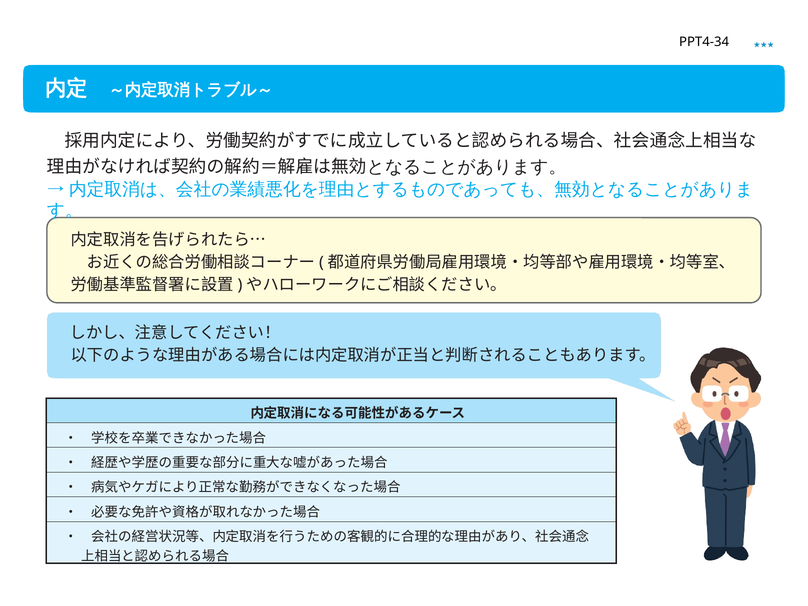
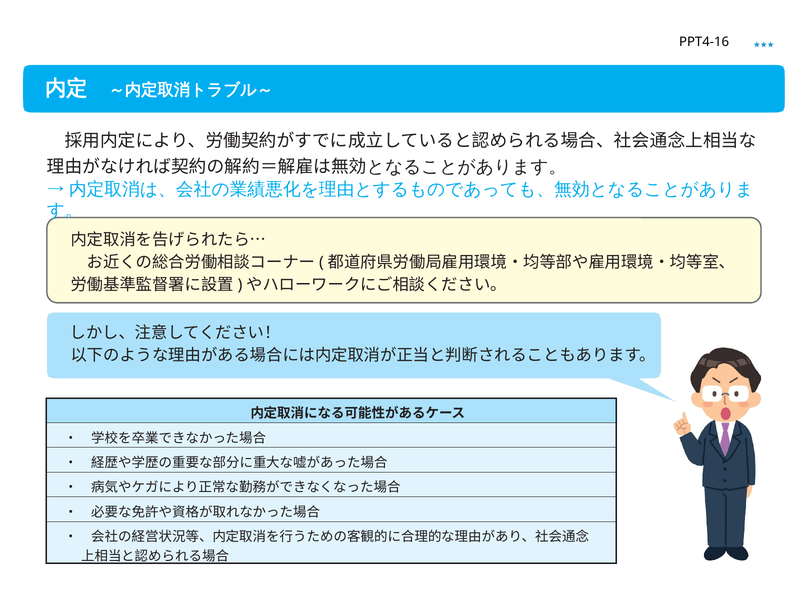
PPT4-34: PPT4-34 -> PPT4-16 (704, 42)
